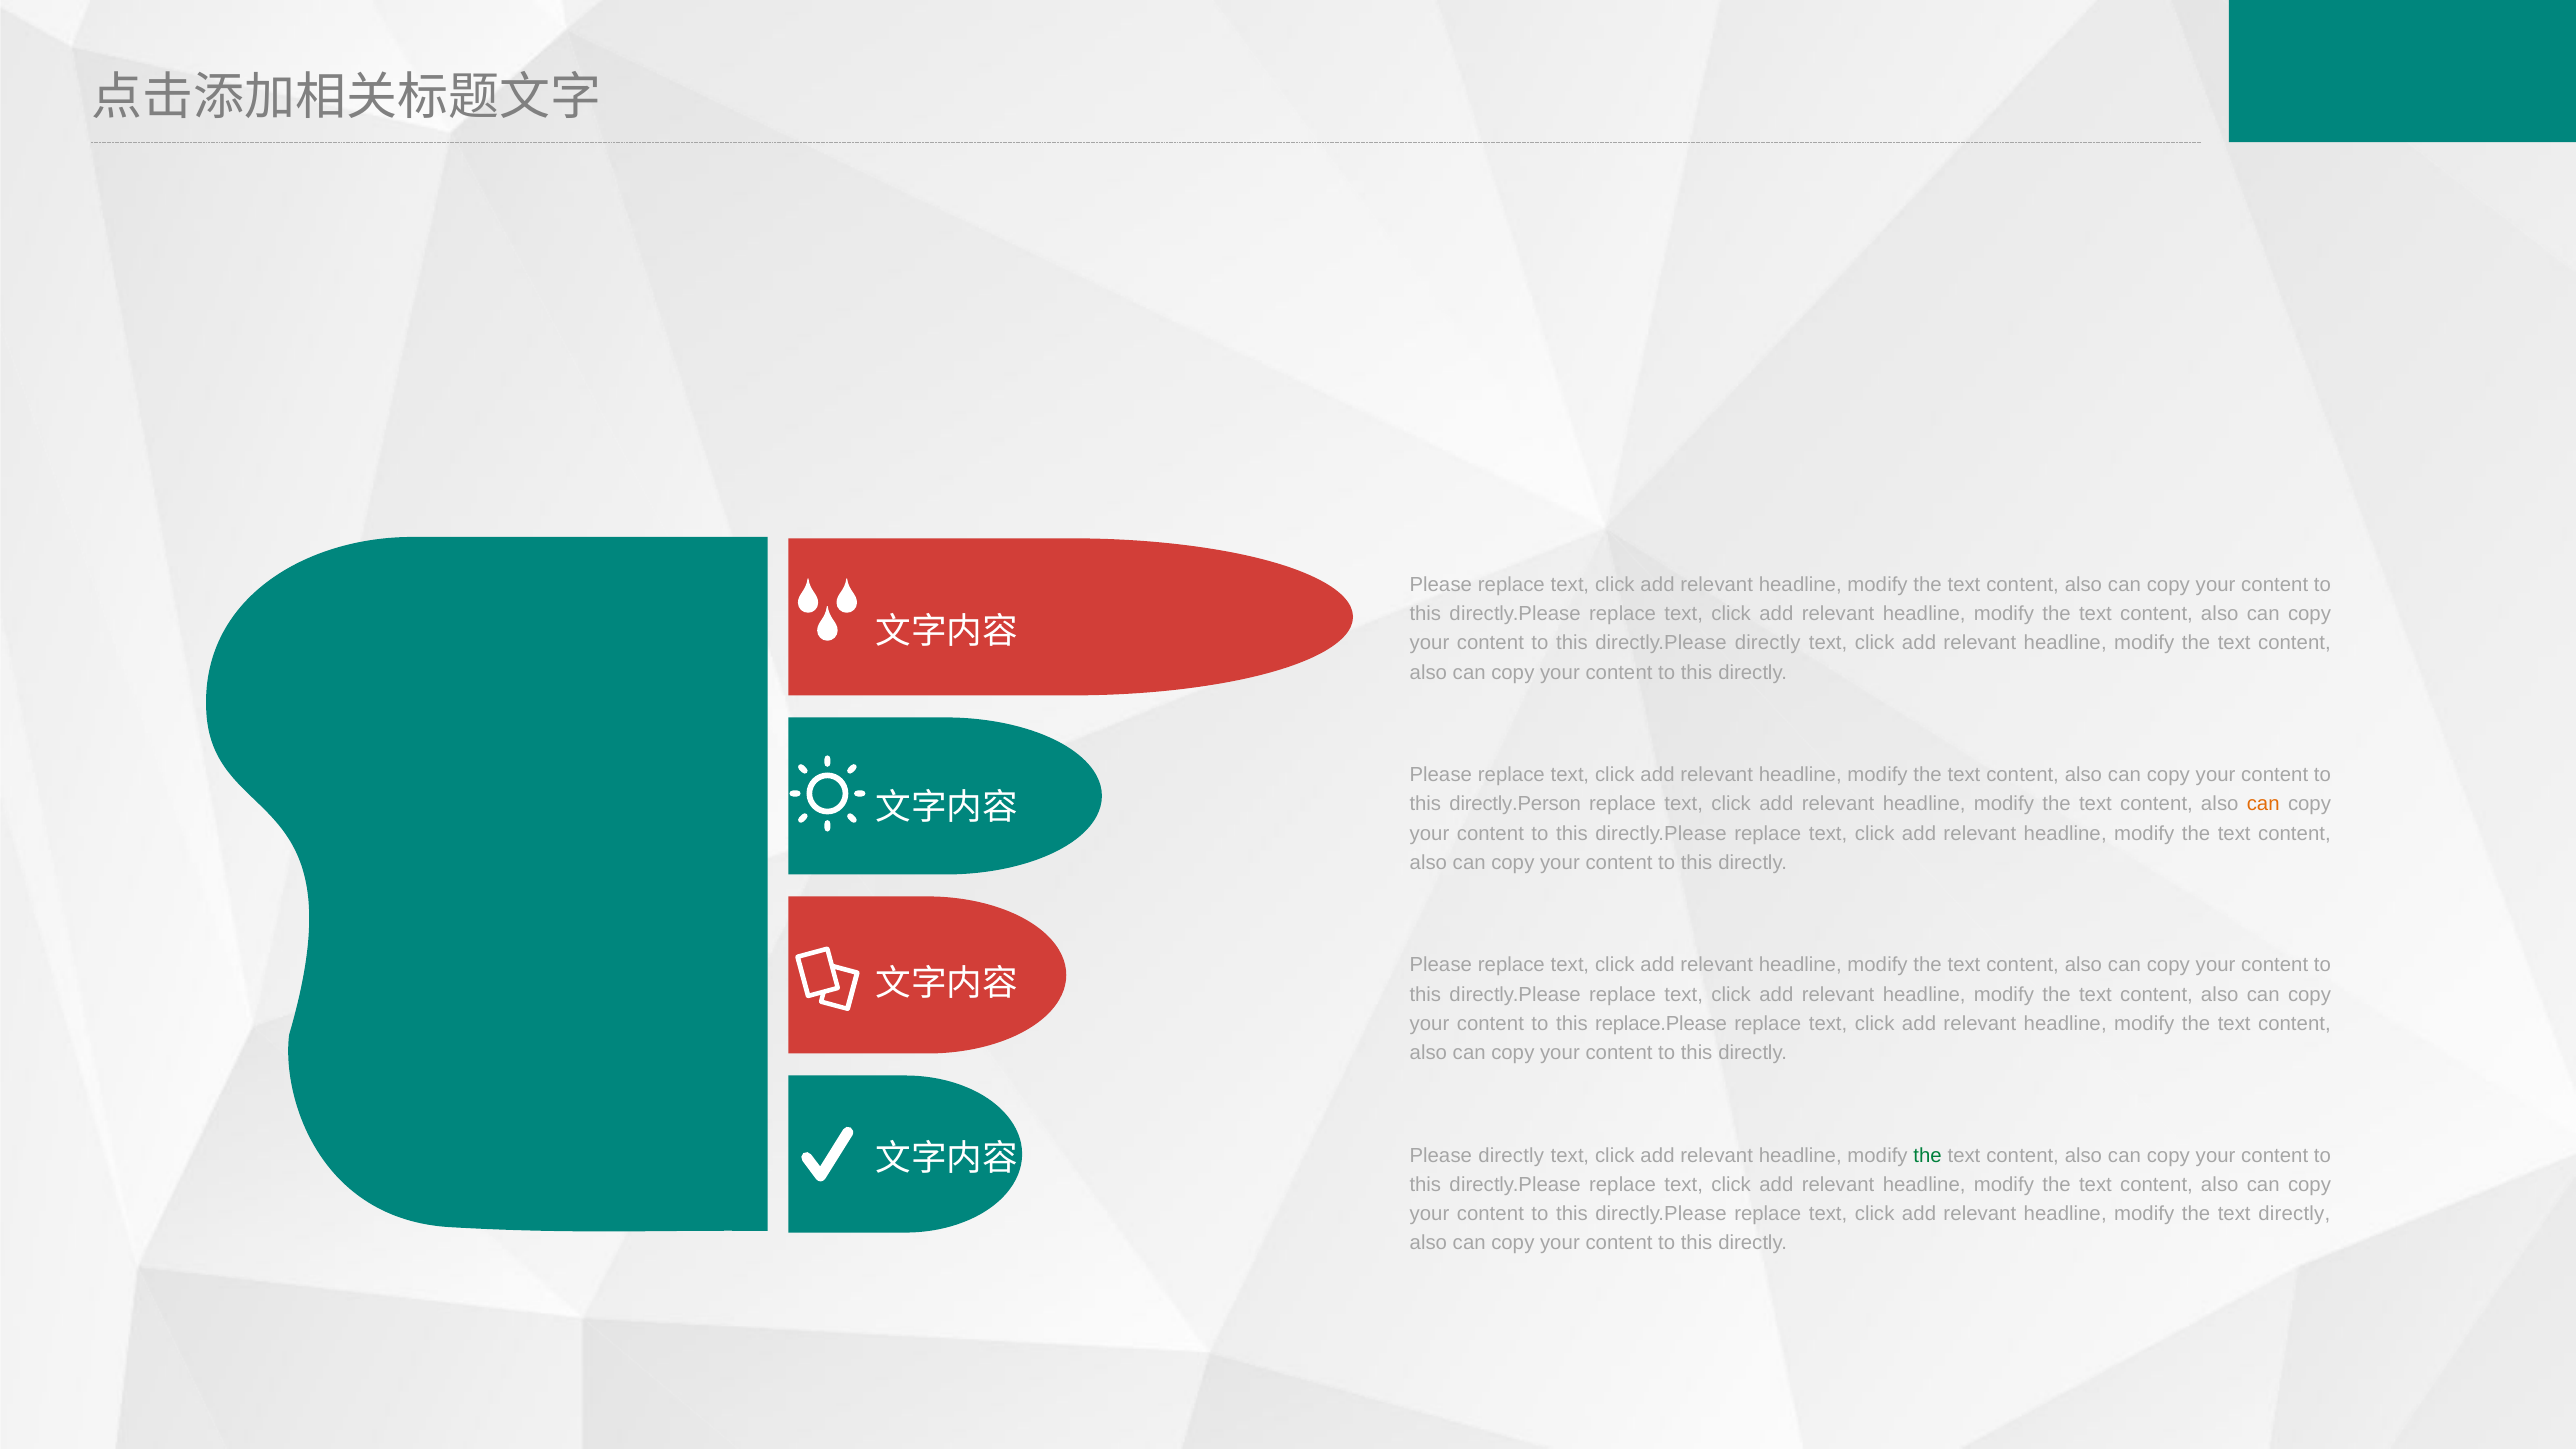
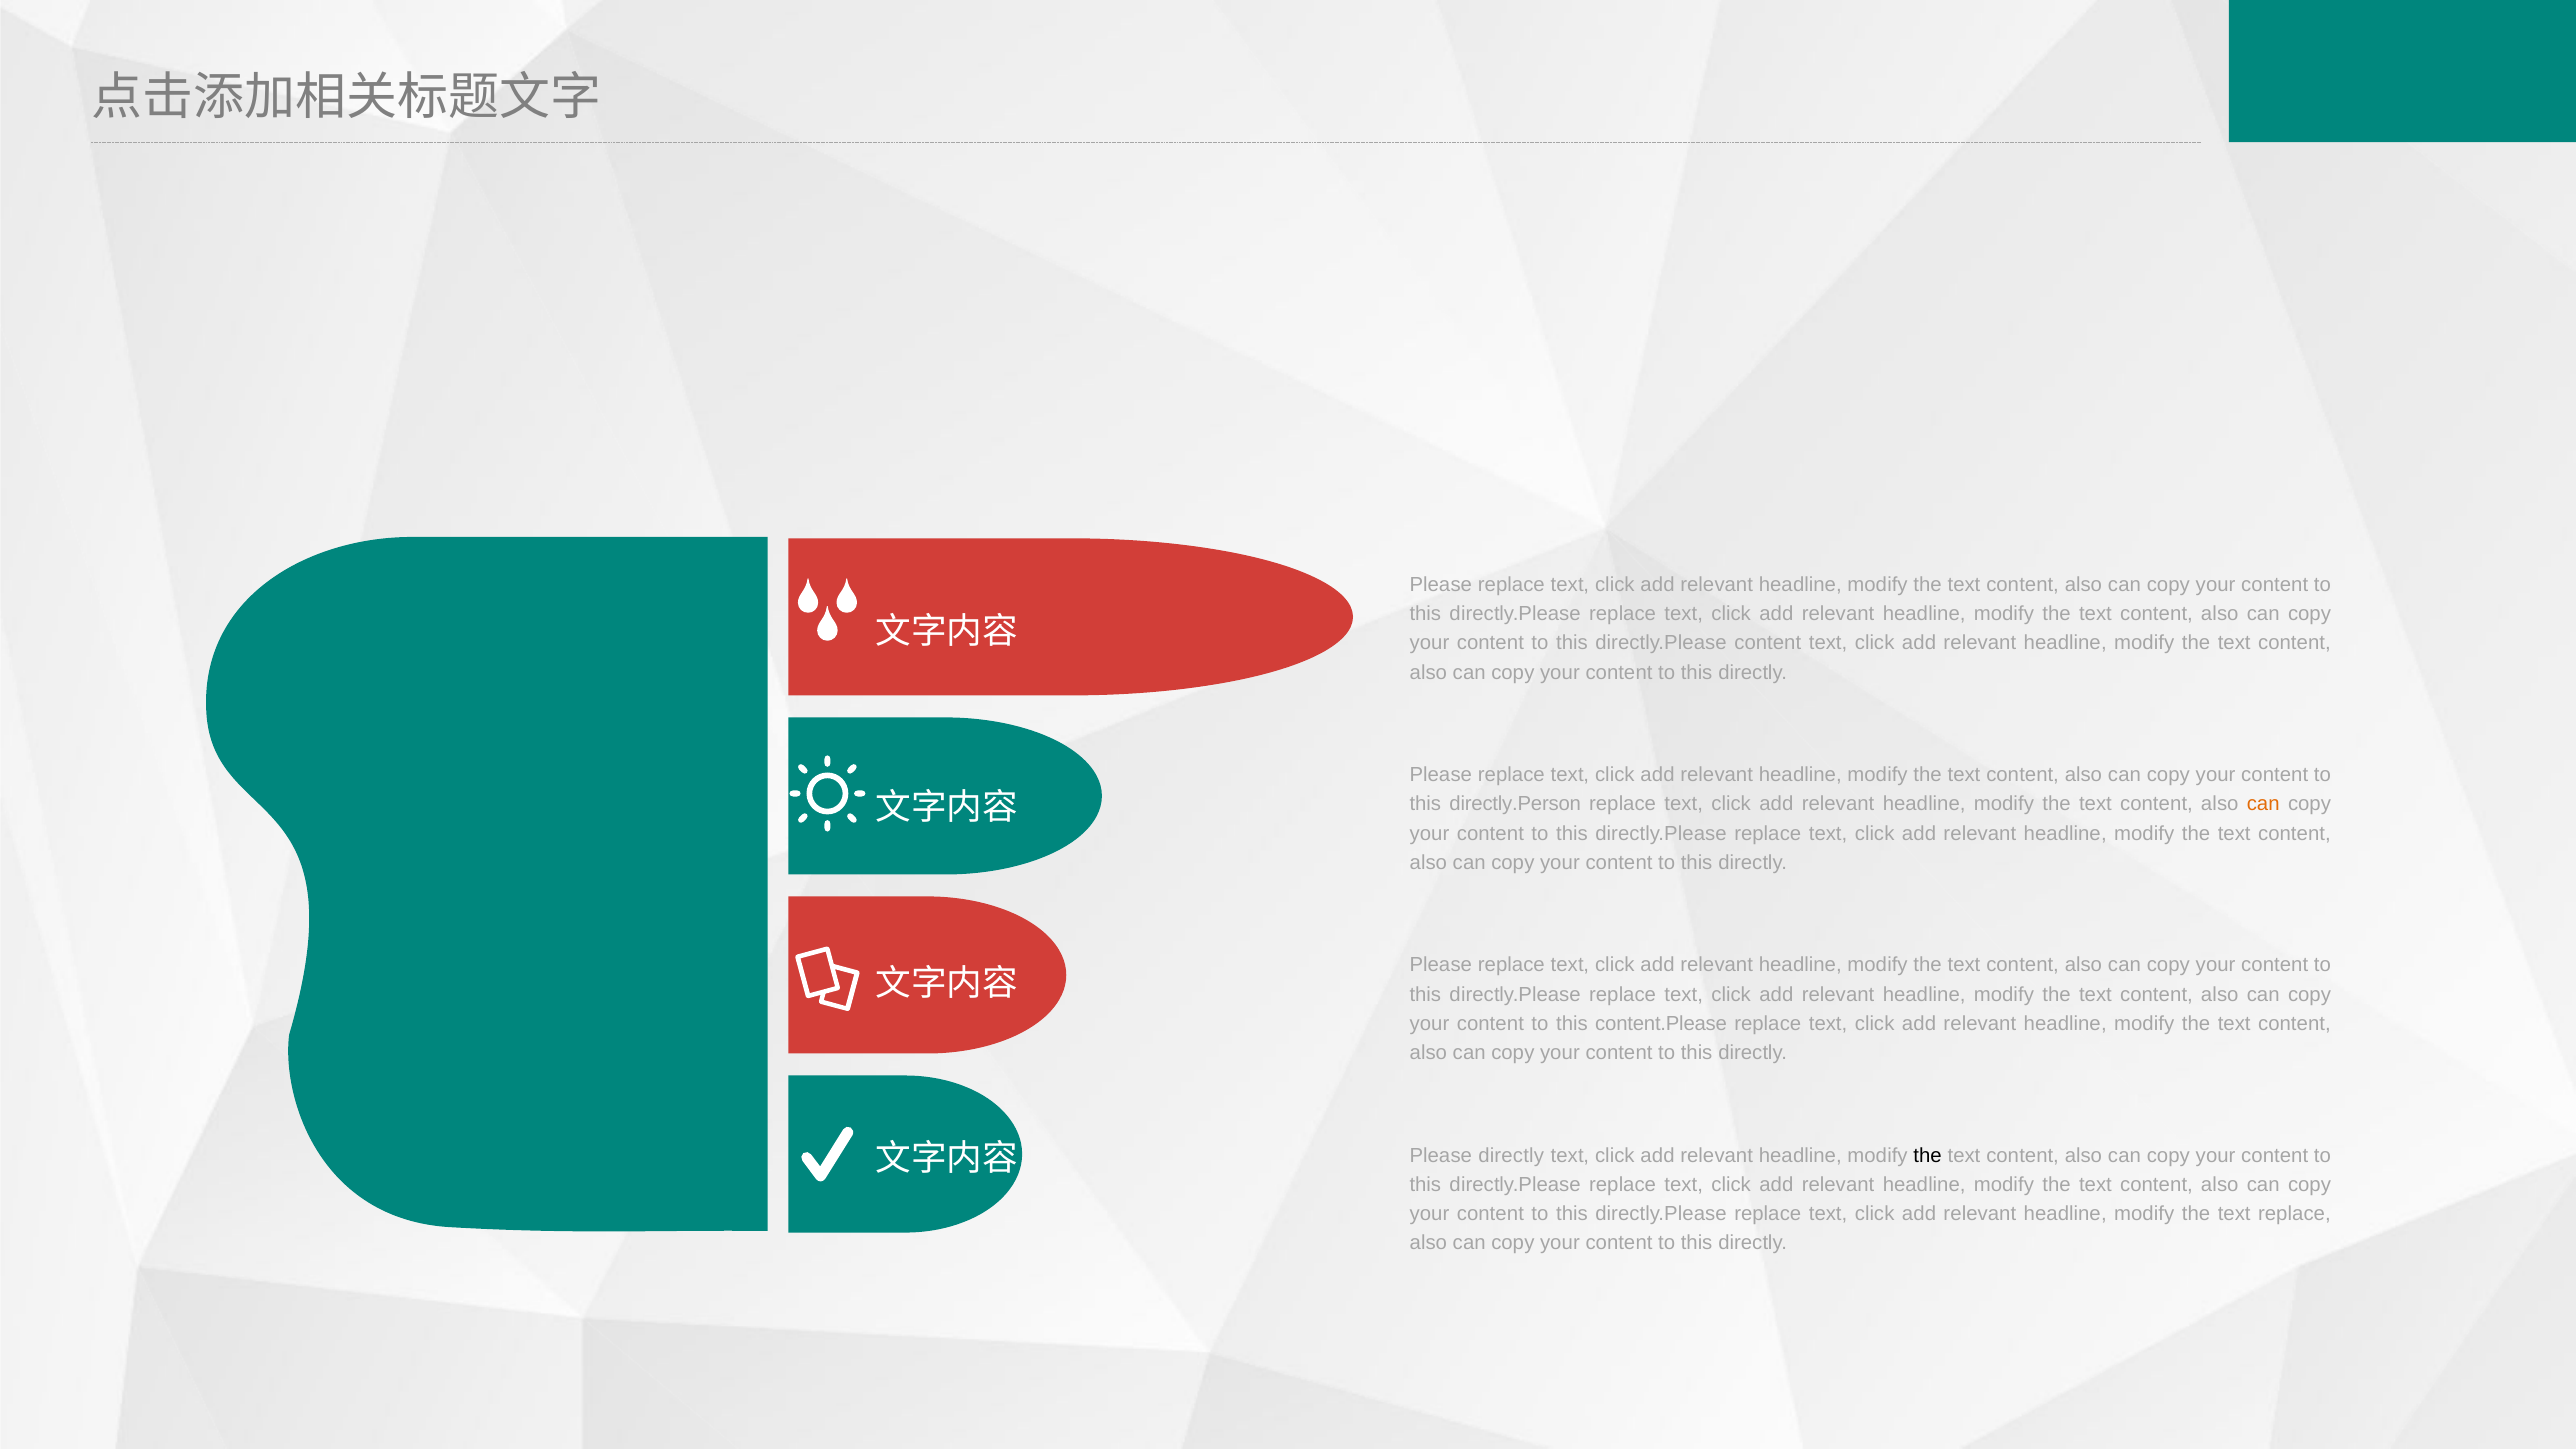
directly.Please directly: directly -> content (1768, 643)
replace.Please: replace.Please -> content.Please (1661, 1024)
the colour: green -> black (1927, 1155)
text directly: directly -> replace (2294, 1214)
